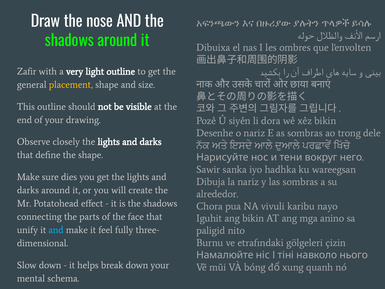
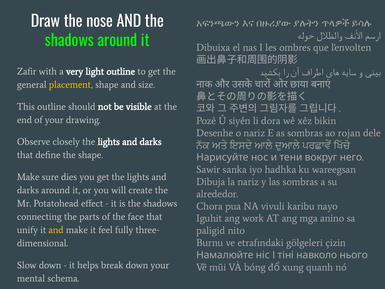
trong: trong -> rojan (349, 133)
ang bikin: bikin -> work (253, 218)
and colour: light blue -> yellow (56, 230)
